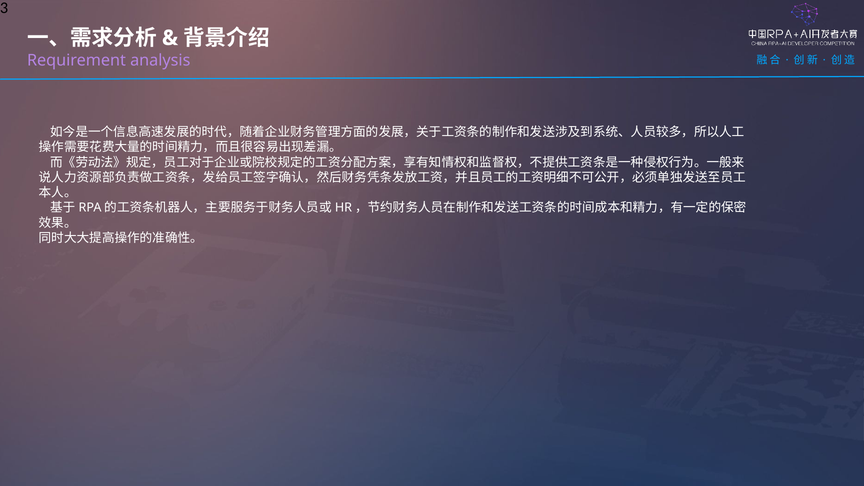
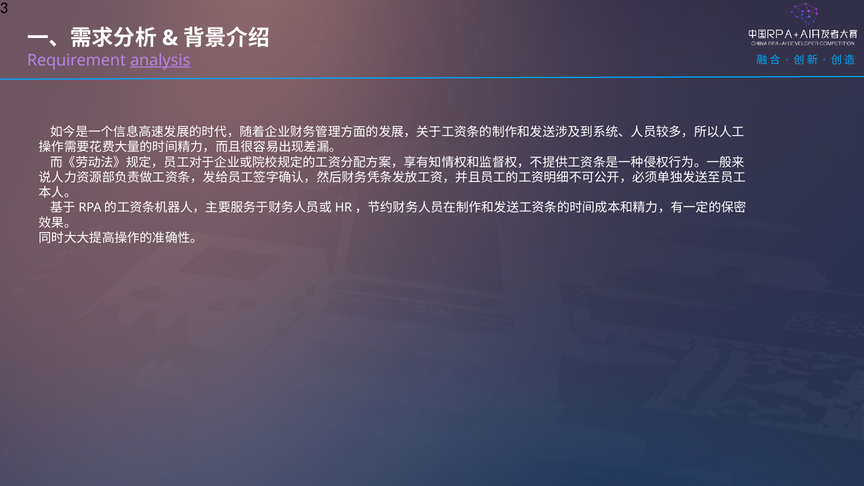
analysis underline: none -> present (160, 60)
